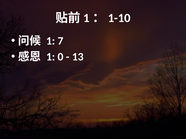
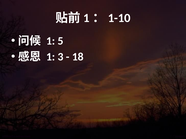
7: 7 -> 5 (61, 41)
0: 0 -> 3 (61, 57)
13: 13 -> 18 (78, 57)
